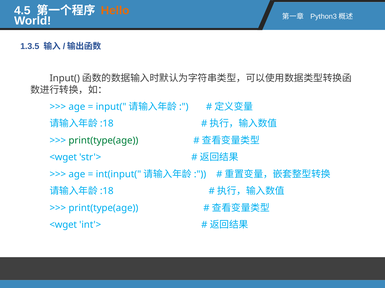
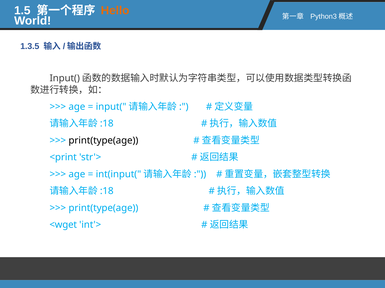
4.5: 4.5 -> 1.5 (22, 11)
print(type(age colour: green -> black (103, 141)
<wget: <wget -> <print (63, 158)
